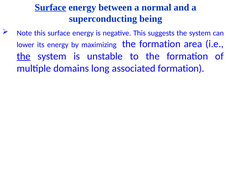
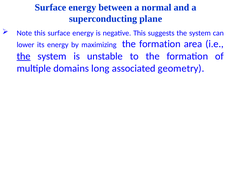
Surface underline: present -> none (50, 7)
being: being -> plane (151, 19)
associated formation: formation -> geometry (181, 69)
